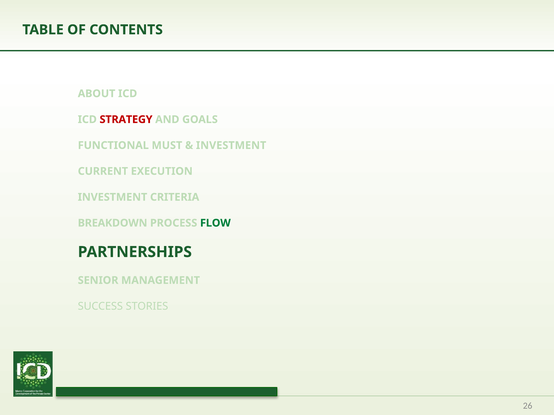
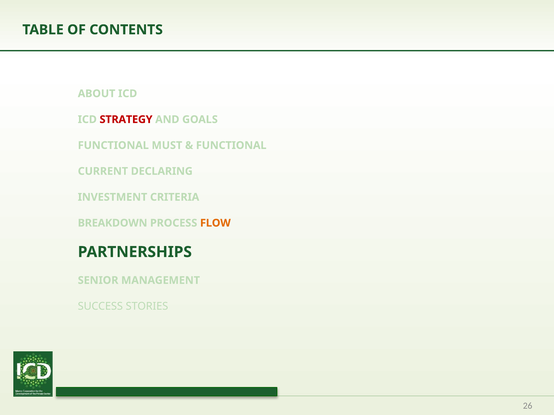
INVESTMENT: INVESTMENT -> FUNCTIONAL (231, 146)
EXECUTION: EXECUTION -> DECLARING (162, 171)
FLOW colour: green -> orange (215, 223)
